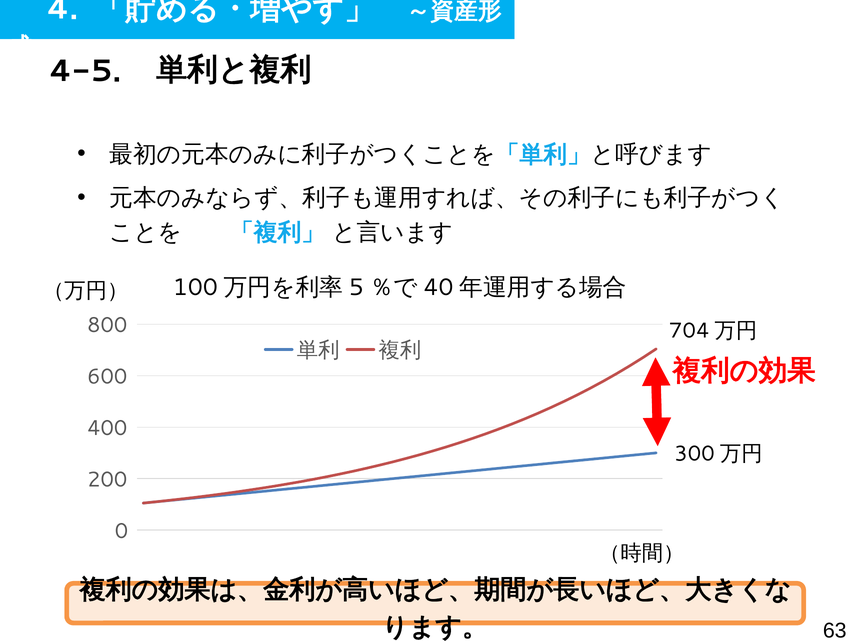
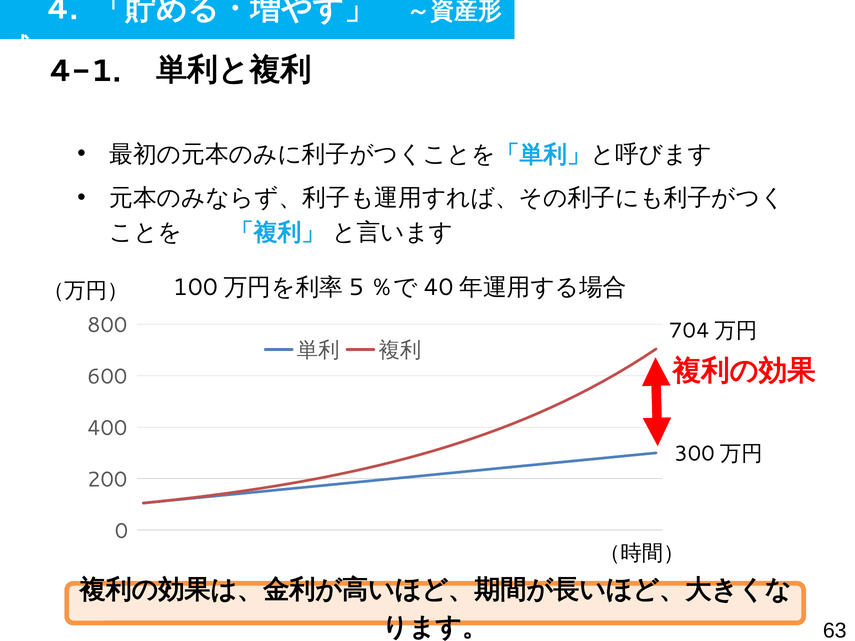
4-5: 4-5 -> 4-1 (85, 71)
